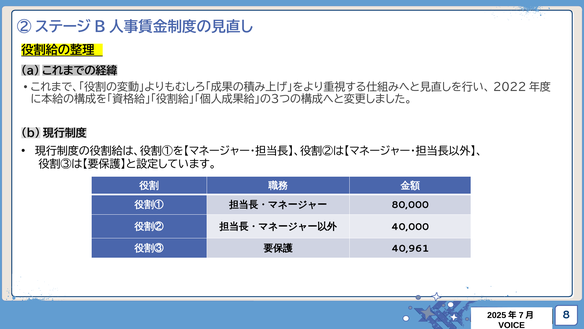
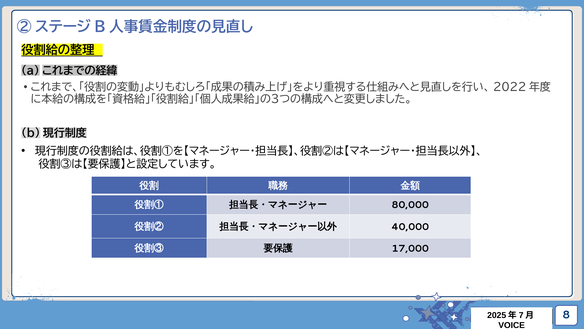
40,961: 40,961 -> 17,000 (410, 248)
